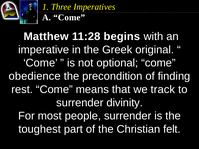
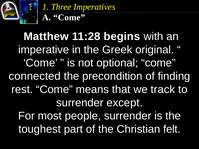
obedience: obedience -> connected (35, 76)
divinity: divinity -> except (125, 103)
